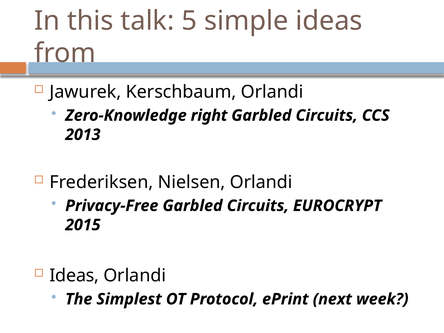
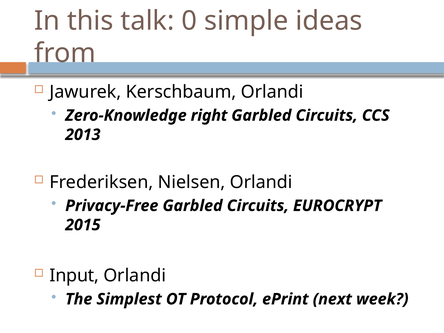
5: 5 -> 0 (189, 21)
Ideas: Ideas -> Input (74, 276)
